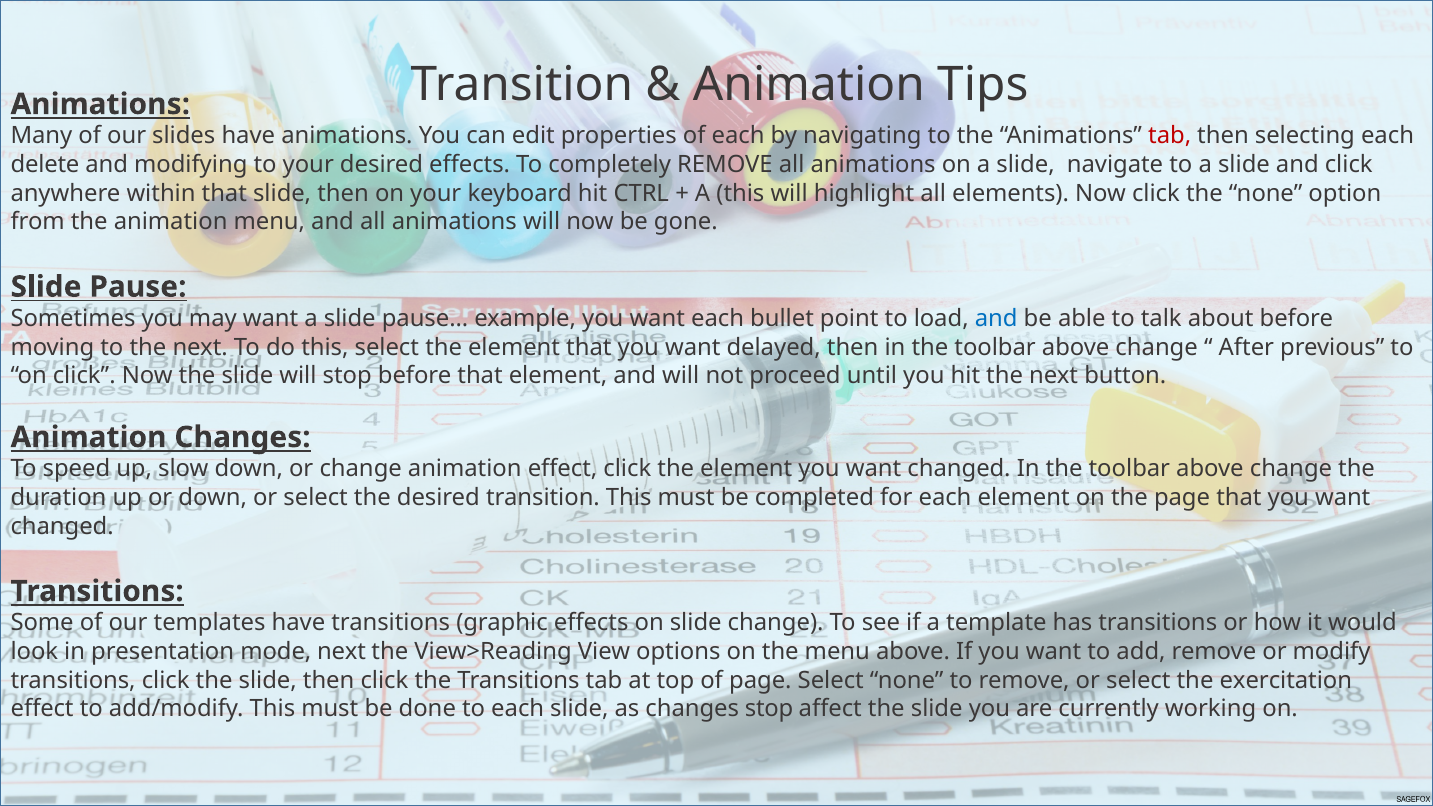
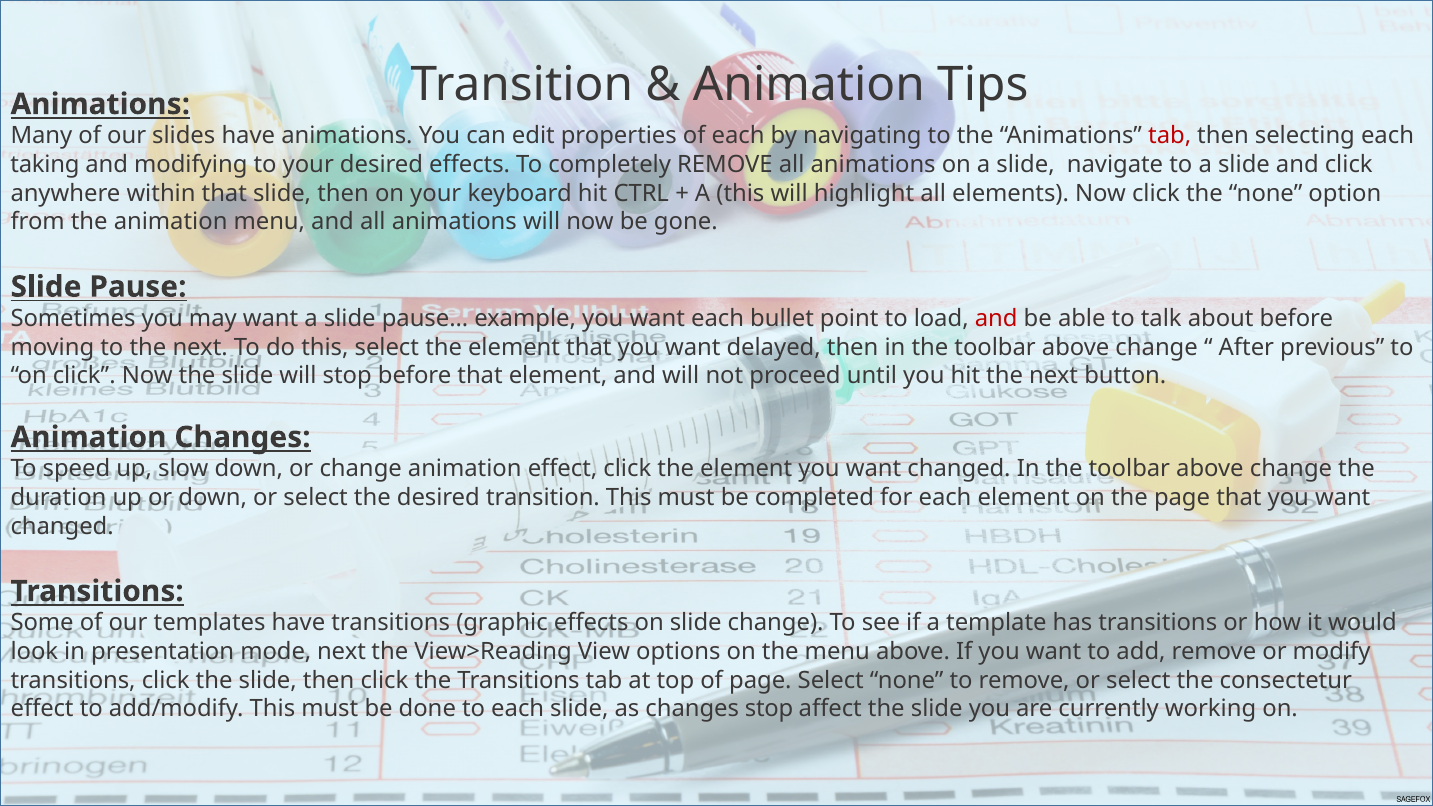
delete: delete -> taking (45, 165)
and colour: blue -> red (996, 319)
exercitation: exercitation -> consectetur (1286, 680)
